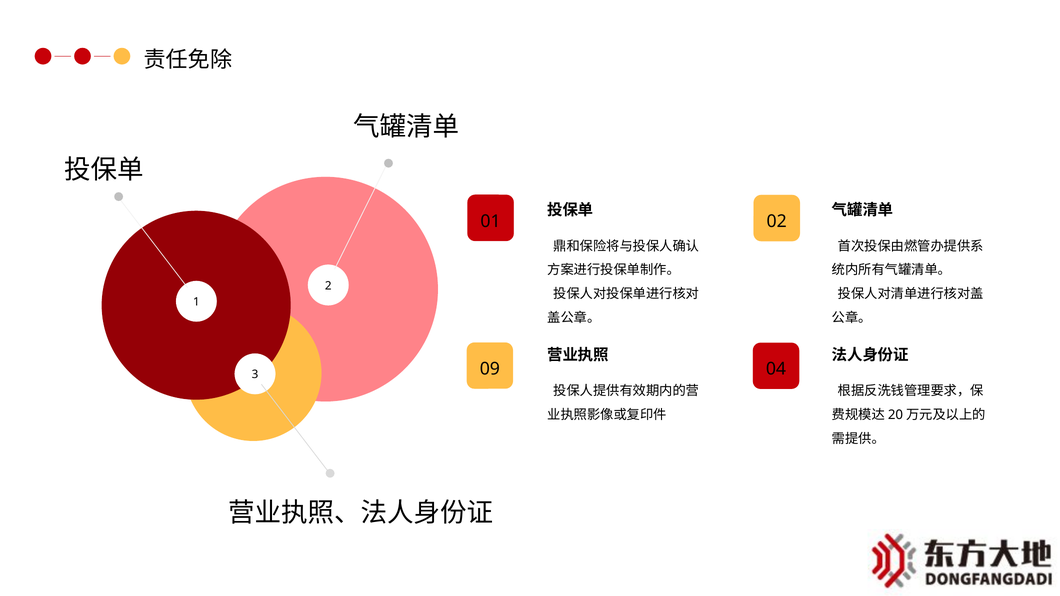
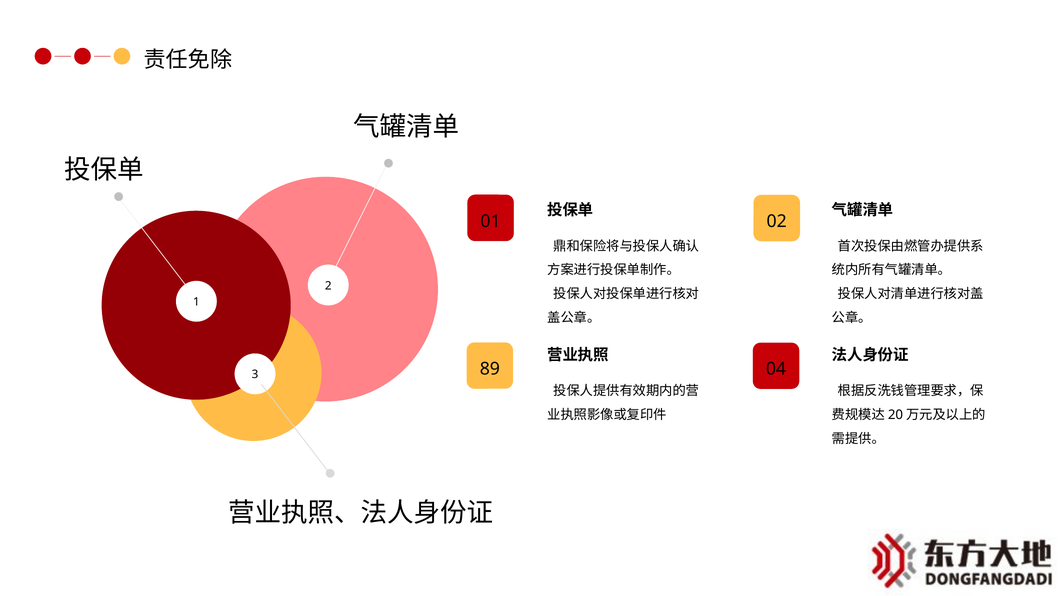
09: 09 -> 89 (490, 369)
